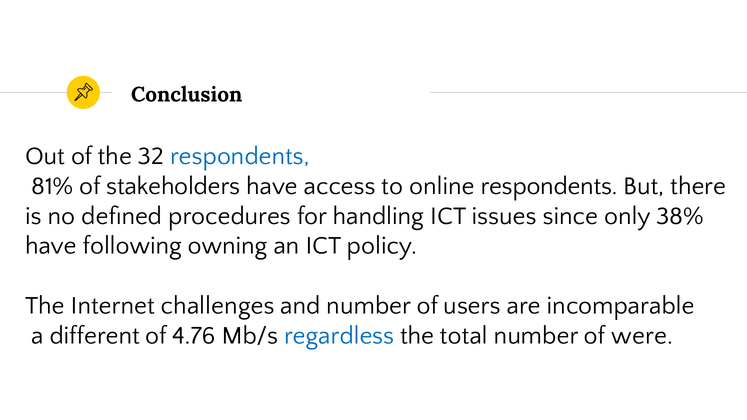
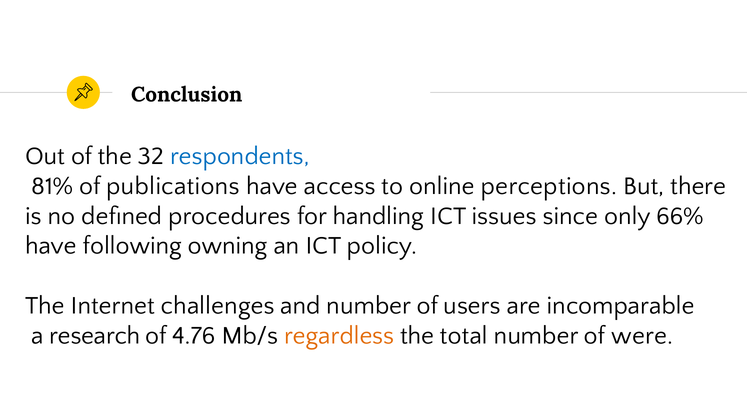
stakeholders: stakeholders -> publications (173, 186)
online respondents: respondents -> perceptions (549, 186)
38%: 38% -> 66% (680, 216)
different: different -> research (95, 335)
regardless colour: blue -> orange (339, 335)
